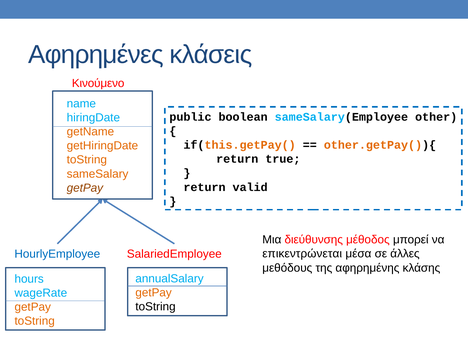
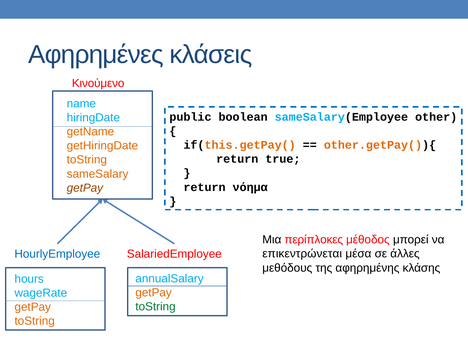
valid: valid -> νόημα (250, 187)
διεύθυνσης: διεύθυνσης -> περίπλοκες (314, 240)
toString colour: black -> green (156, 307)
